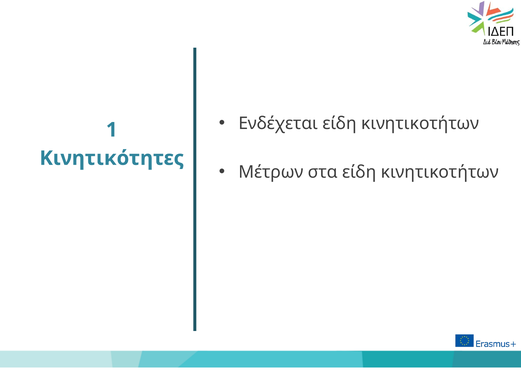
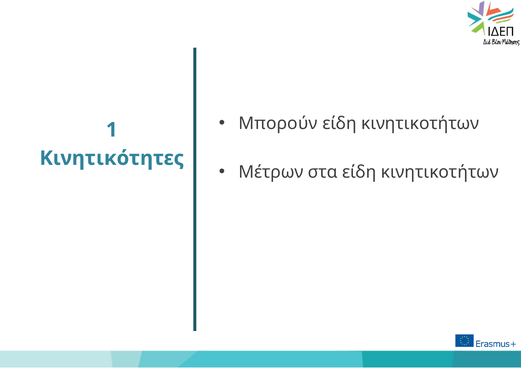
Ενδέχεται: Ενδέχεται -> Μπορούν (278, 123)
